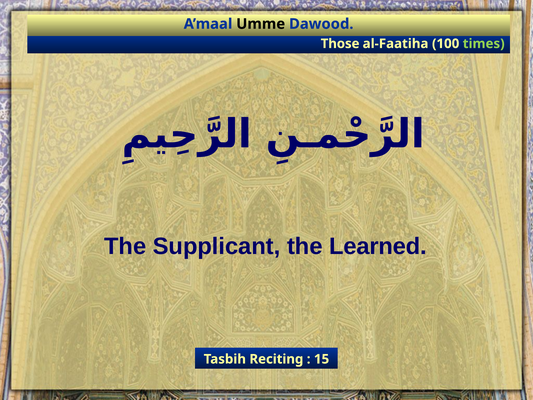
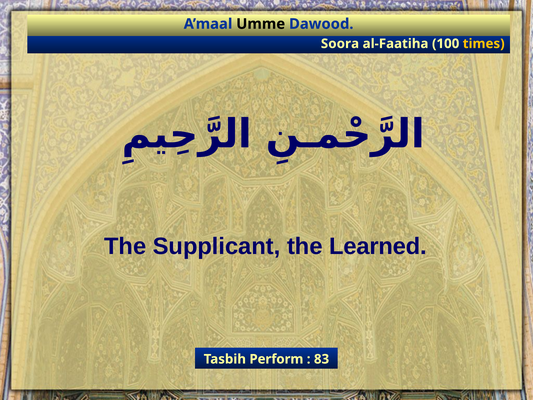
Those: Those -> Soora (340, 44)
times colour: light green -> yellow (484, 44)
Reciting: Reciting -> Perform (276, 359)
15: 15 -> 83 (322, 359)
